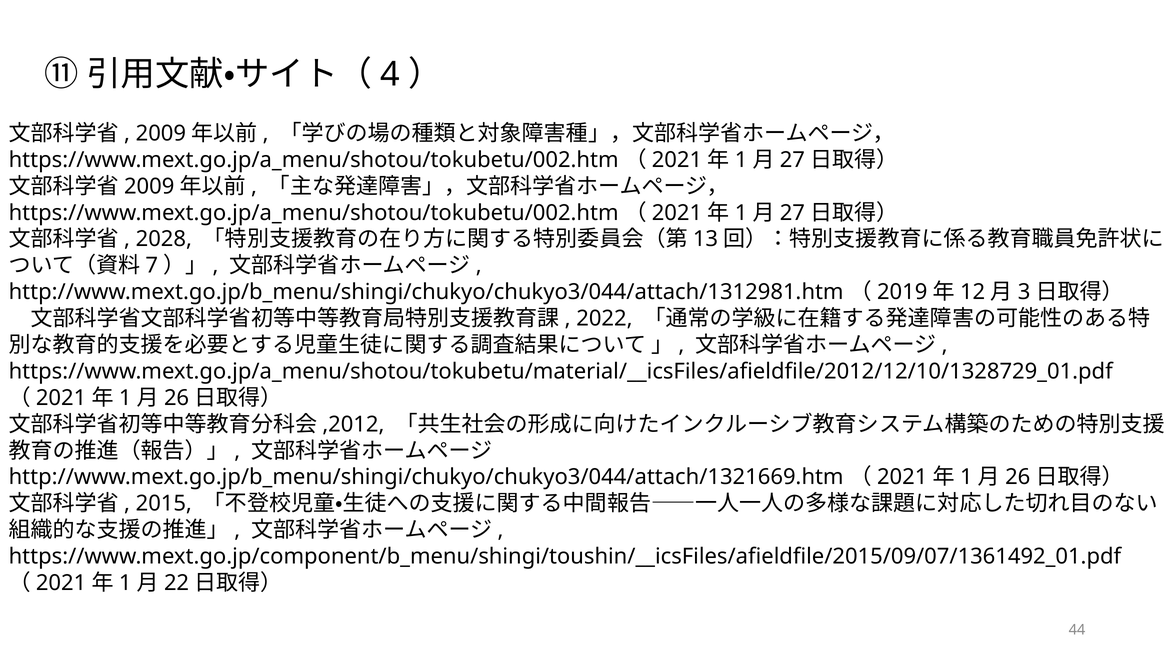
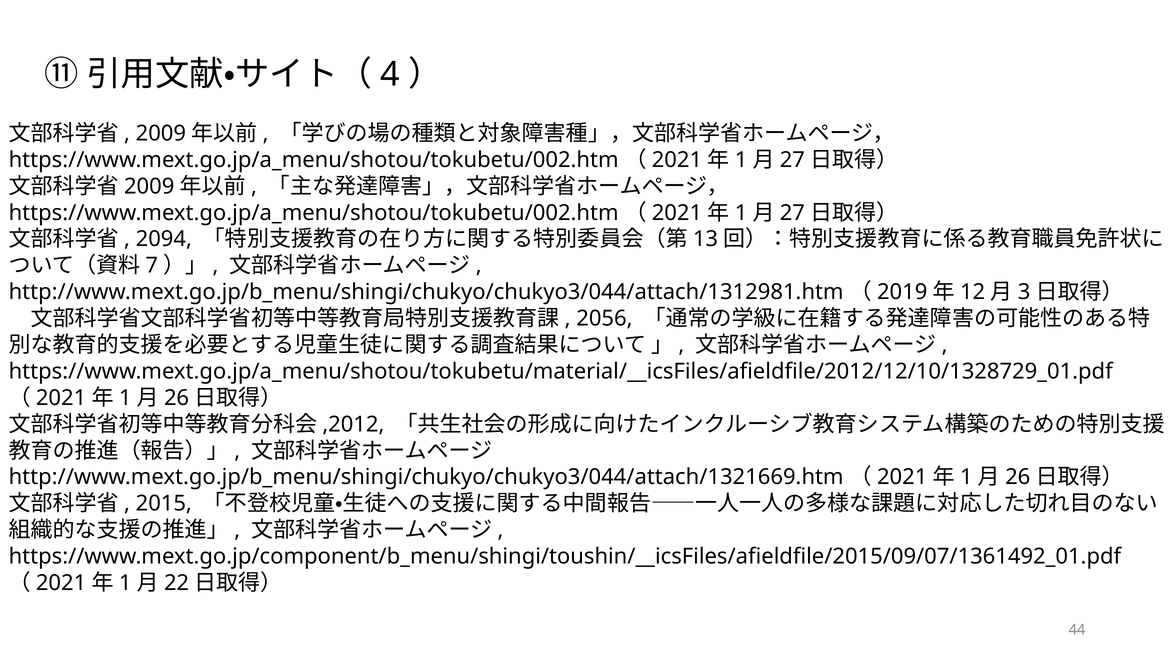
2028: 2028 -> 2094 (164, 239)
2022: 2022 -> 2056 (604, 319)
